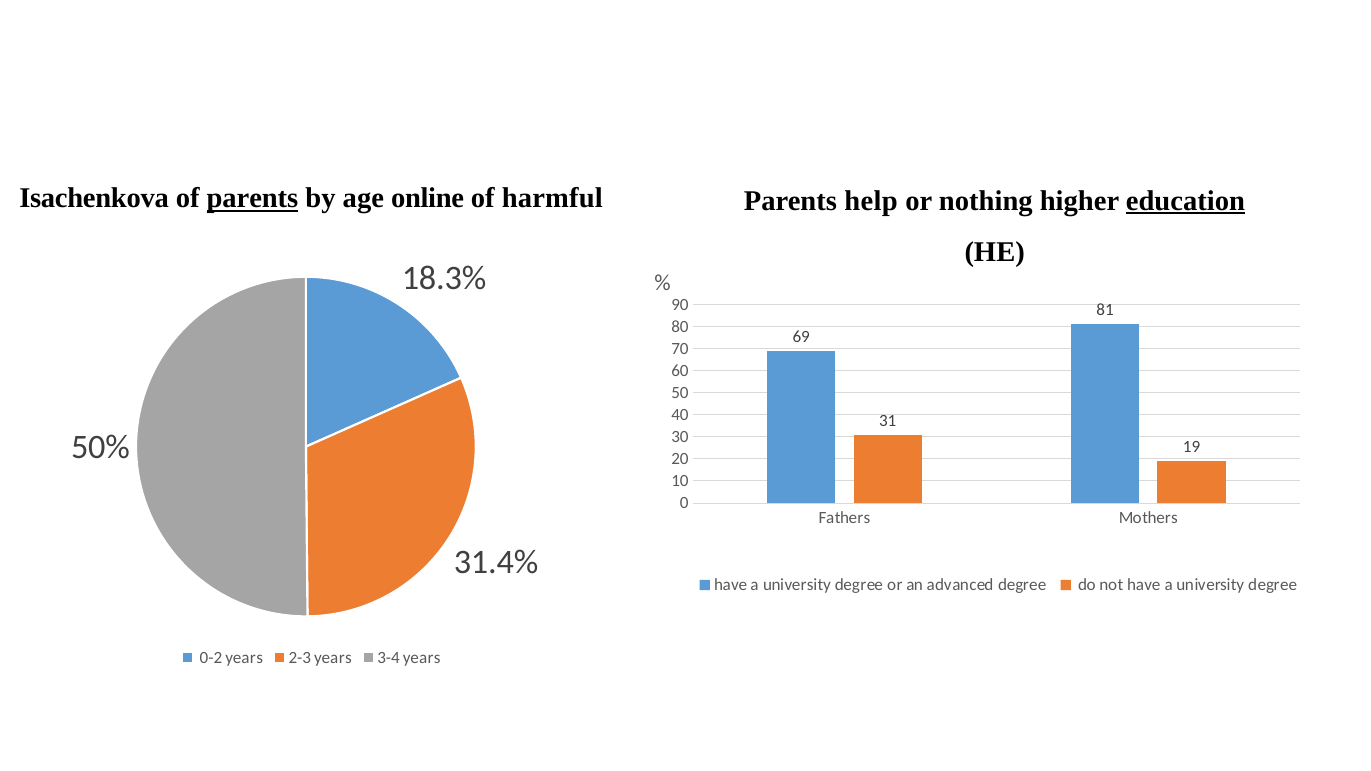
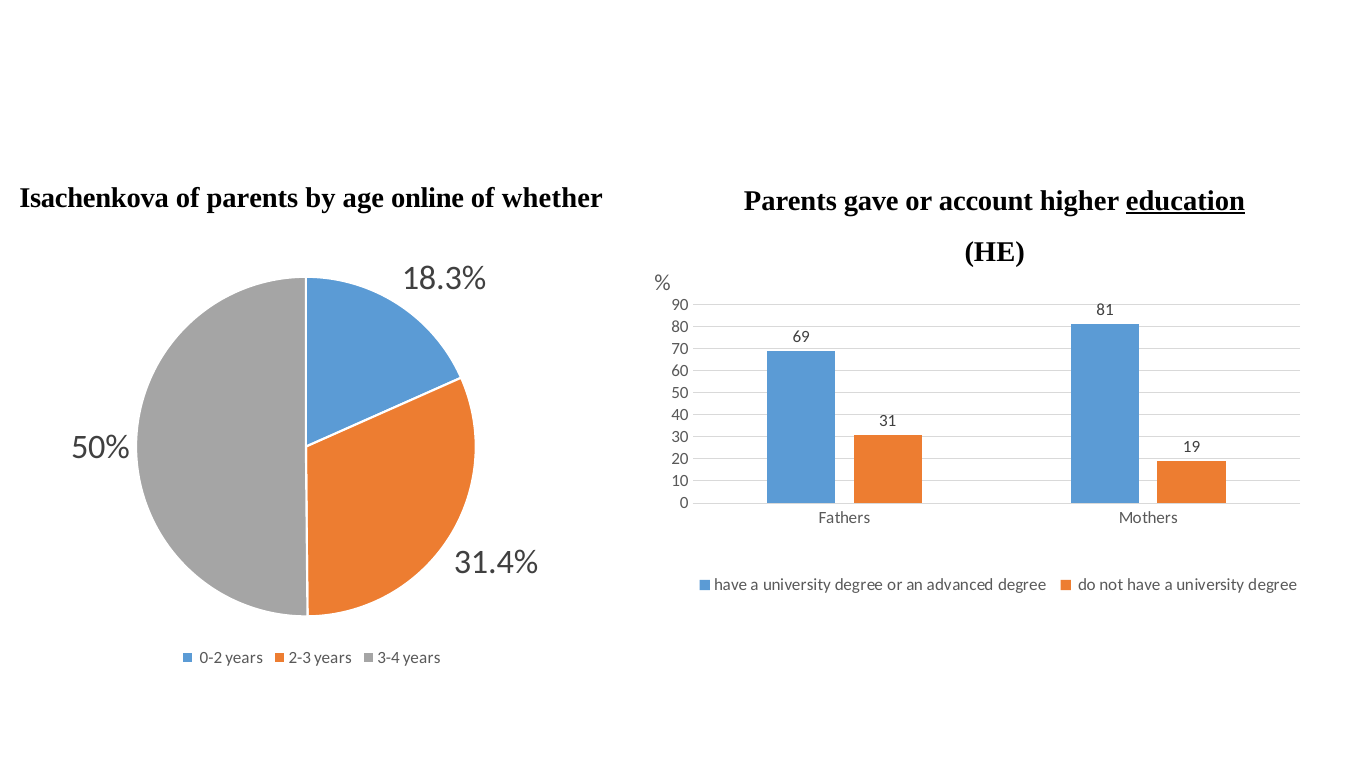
parents underline: present -> none (252, 199)
harmful: harmful -> whether (552, 199)
help: help -> gave (871, 201)
nothing: nothing -> account (986, 201)
